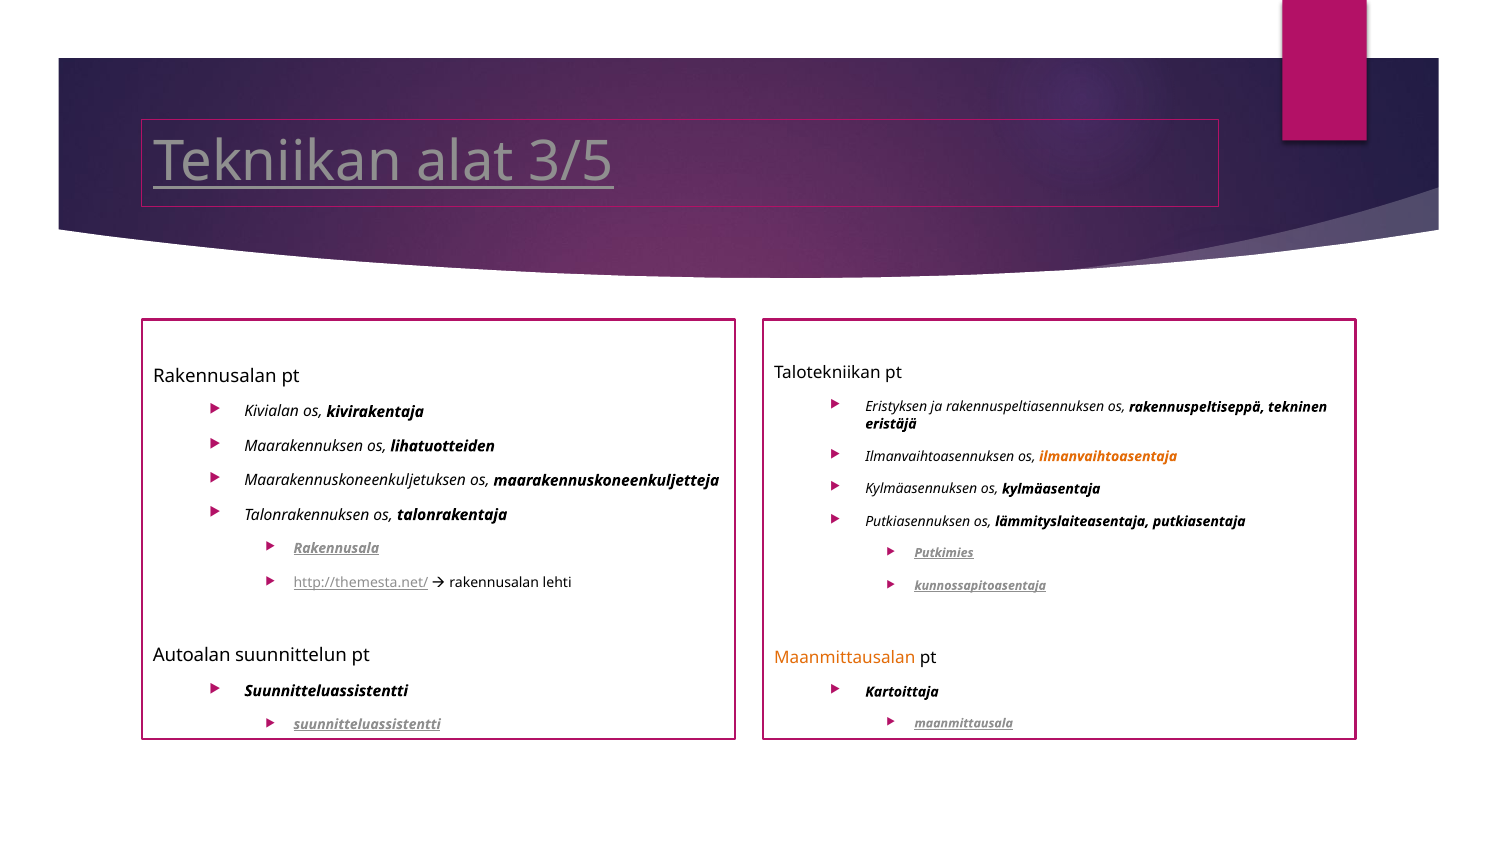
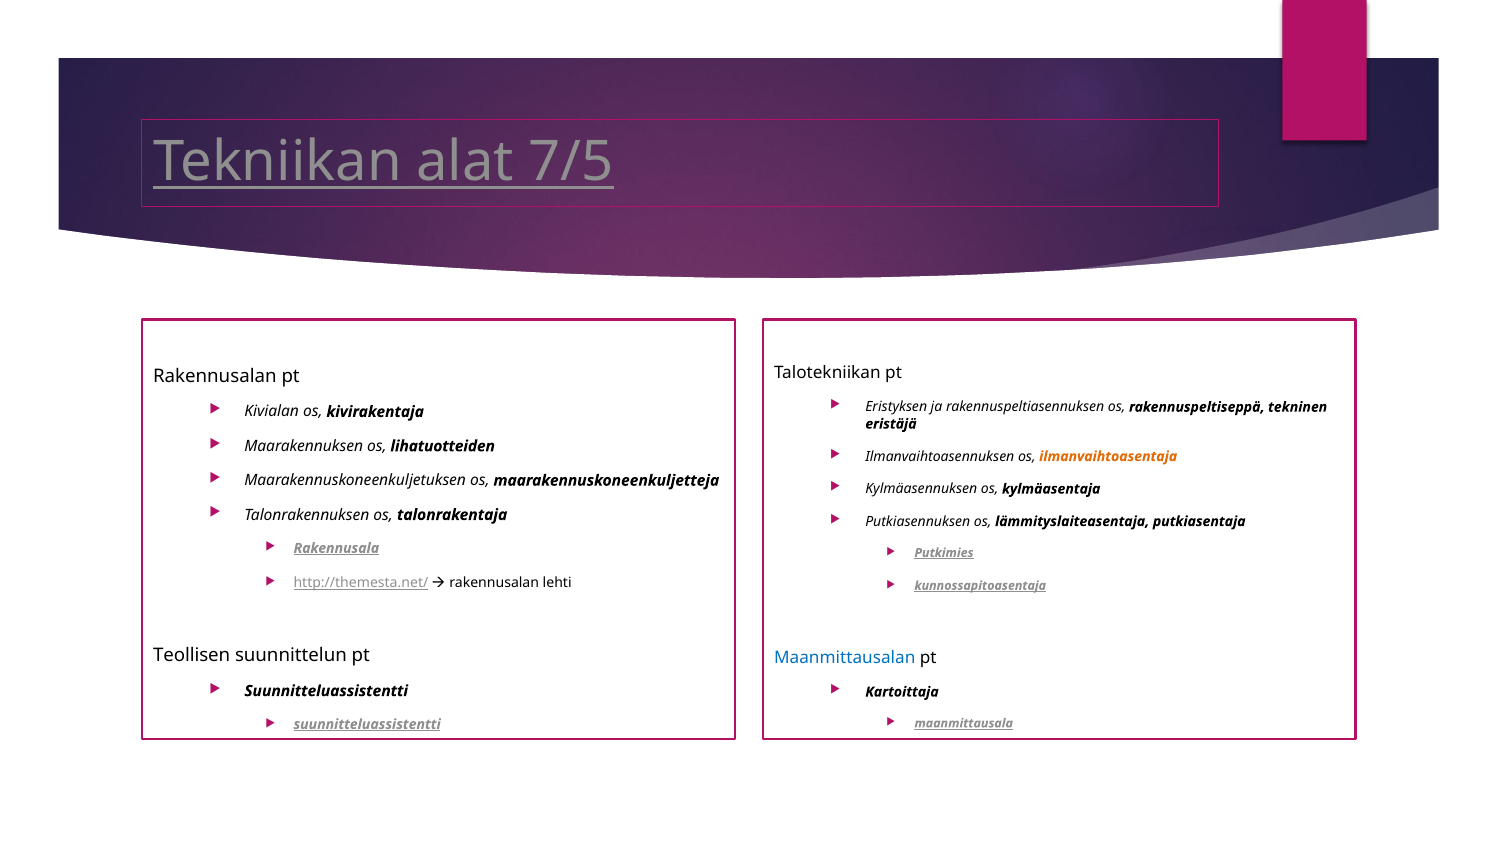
3/5: 3/5 -> 7/5 (571, 162)
Autoalan: Autoalan -> Teollisen (192, 655)
Maanmittausalan colour: orange -> blue (845, 658)
